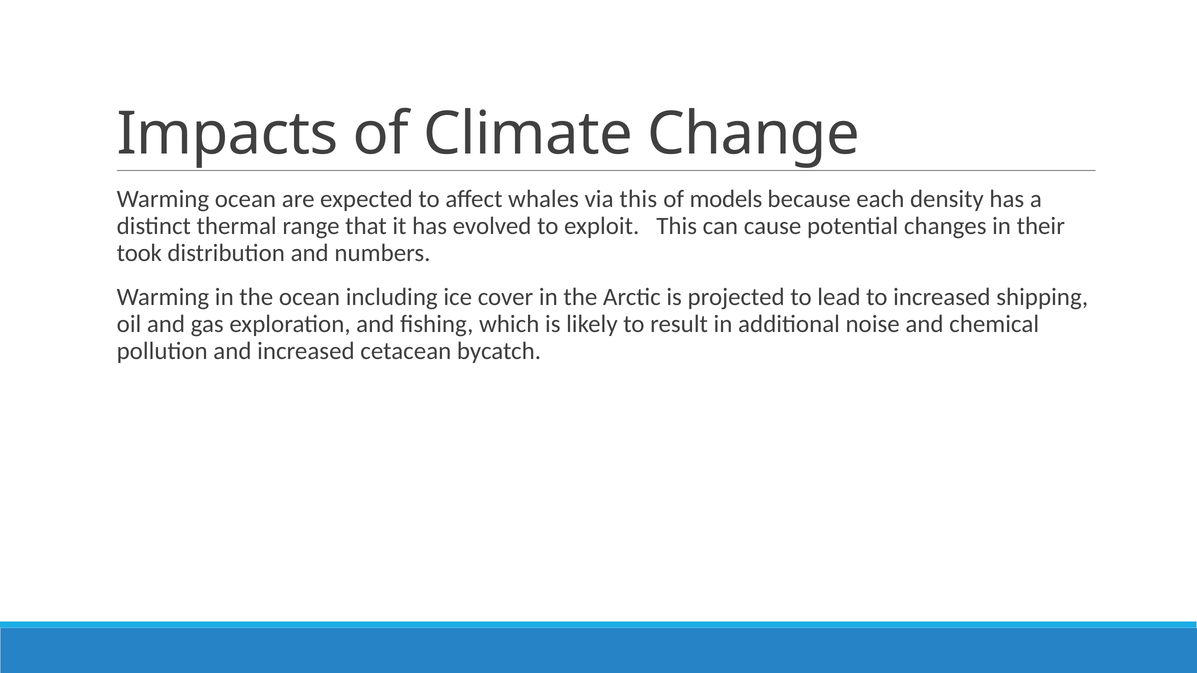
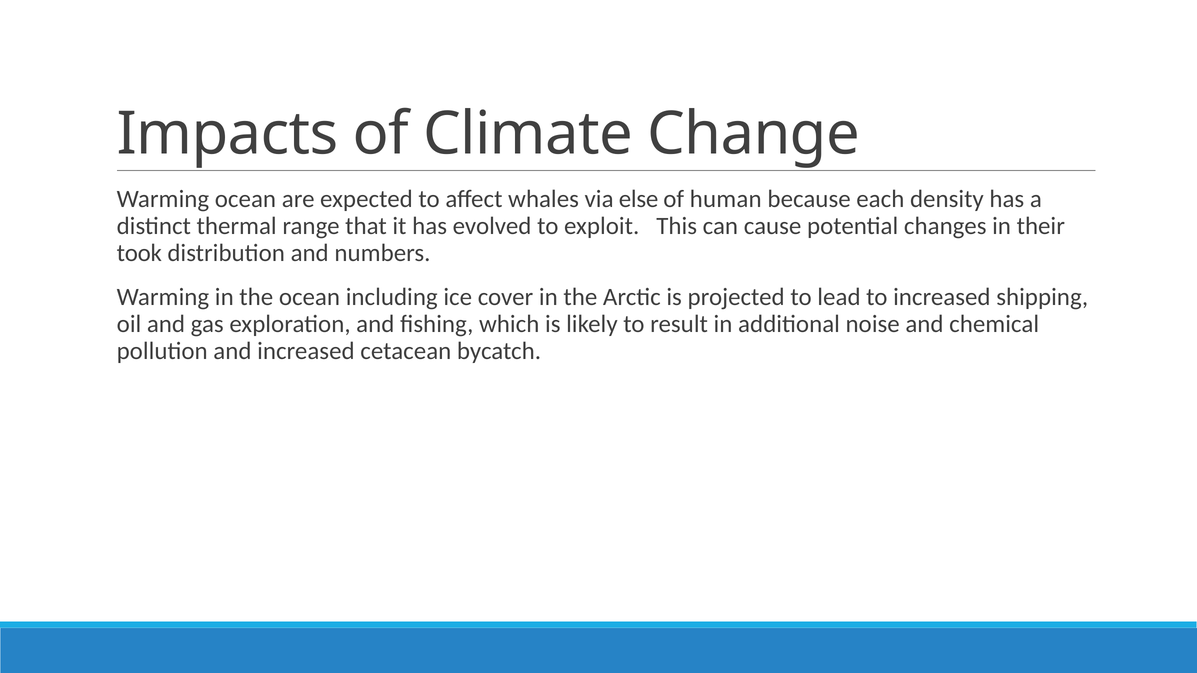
via this: this -> else (639, 199)
models: models -> human (726, 199)
